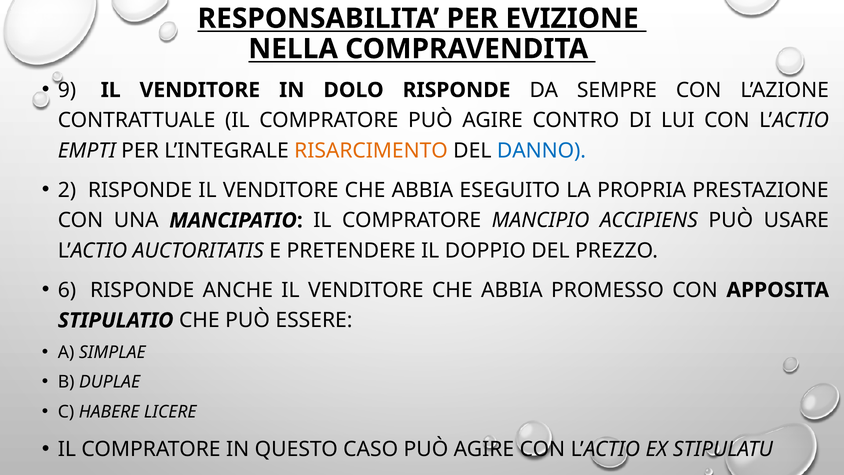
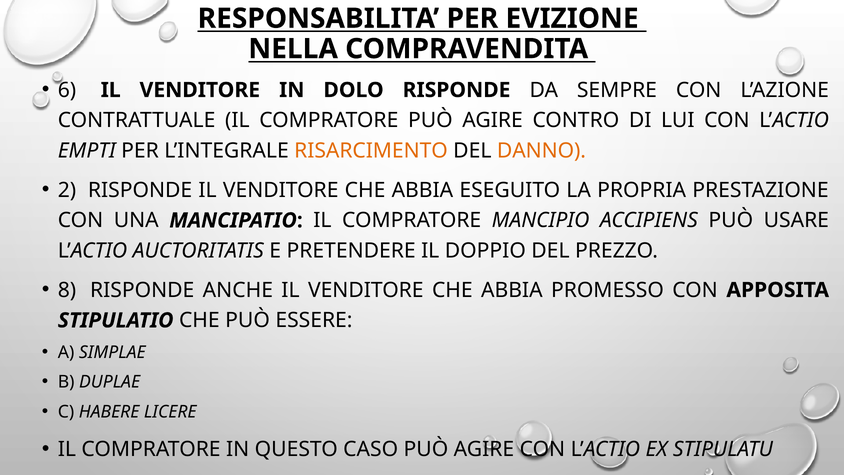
9: 9 -> 6 (67, 90)
DANNO colour: blue -> orange (541, 151)
6: 6 -> 8 (67, 290)
